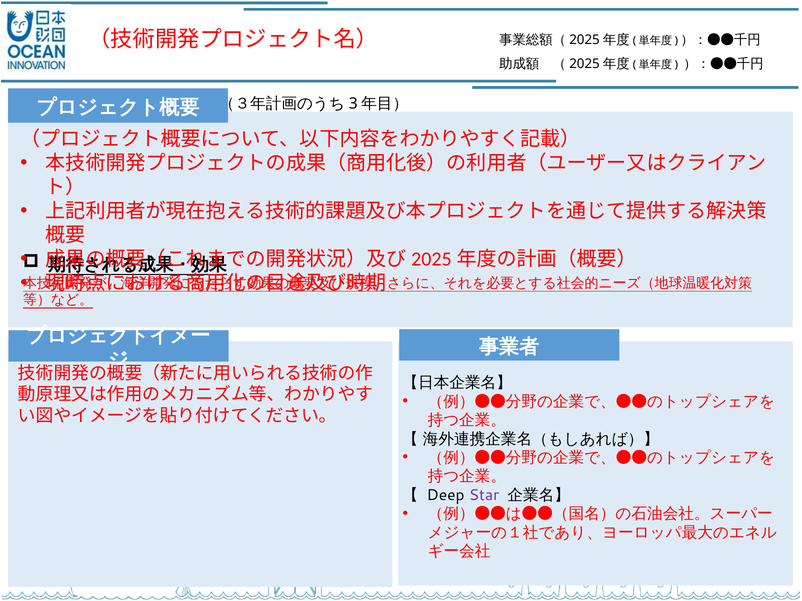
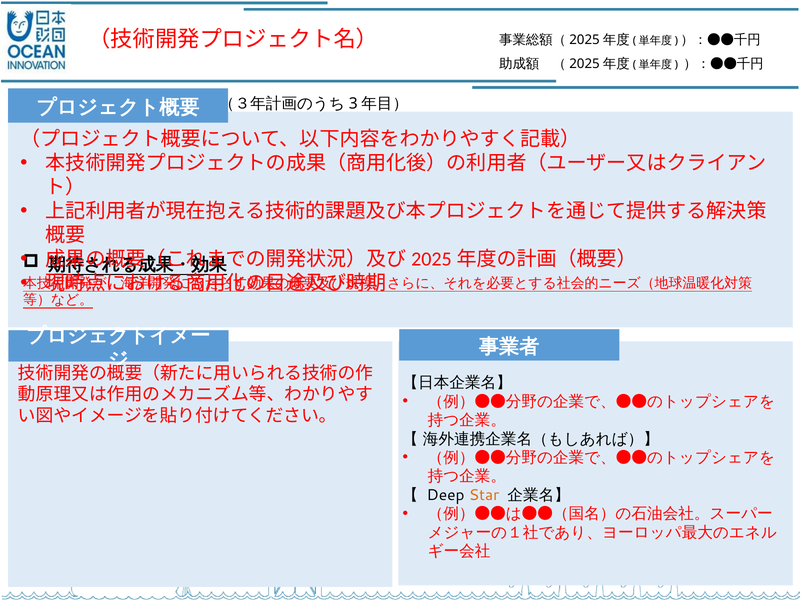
Star colour: purple -> orange (484, 495)
